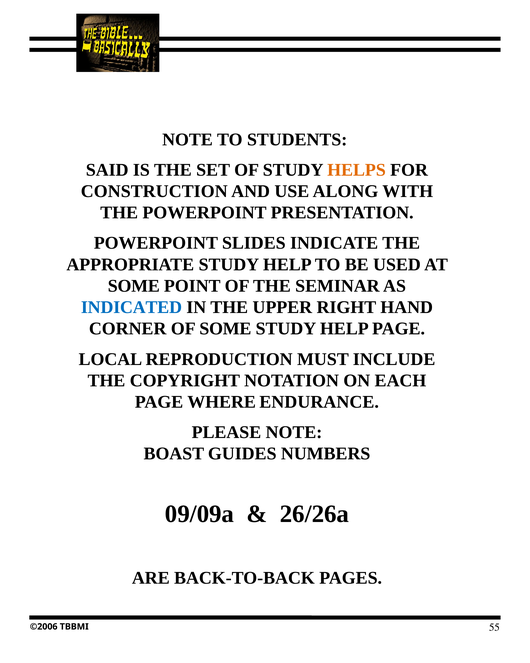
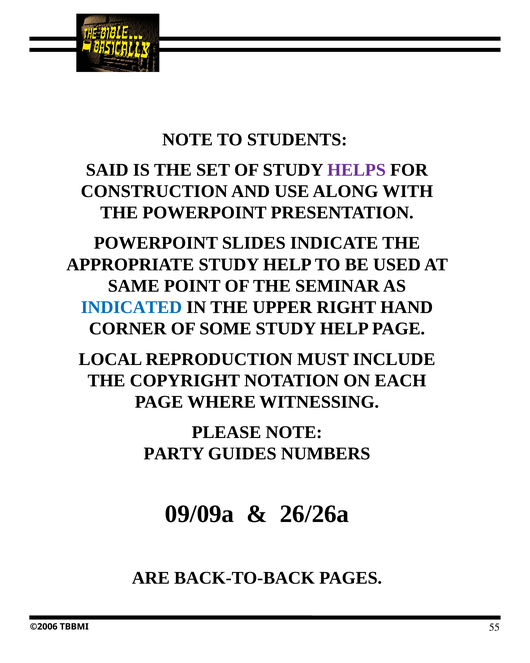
HELPS colour: orange -> purple (356, 170)
SOME: SOME -> SAME (134, 286)
ENDURANCE: ENDURANCE -> WITNESSING (319, 402)
BOAST: BOAST -> PARTY (174, 454)
